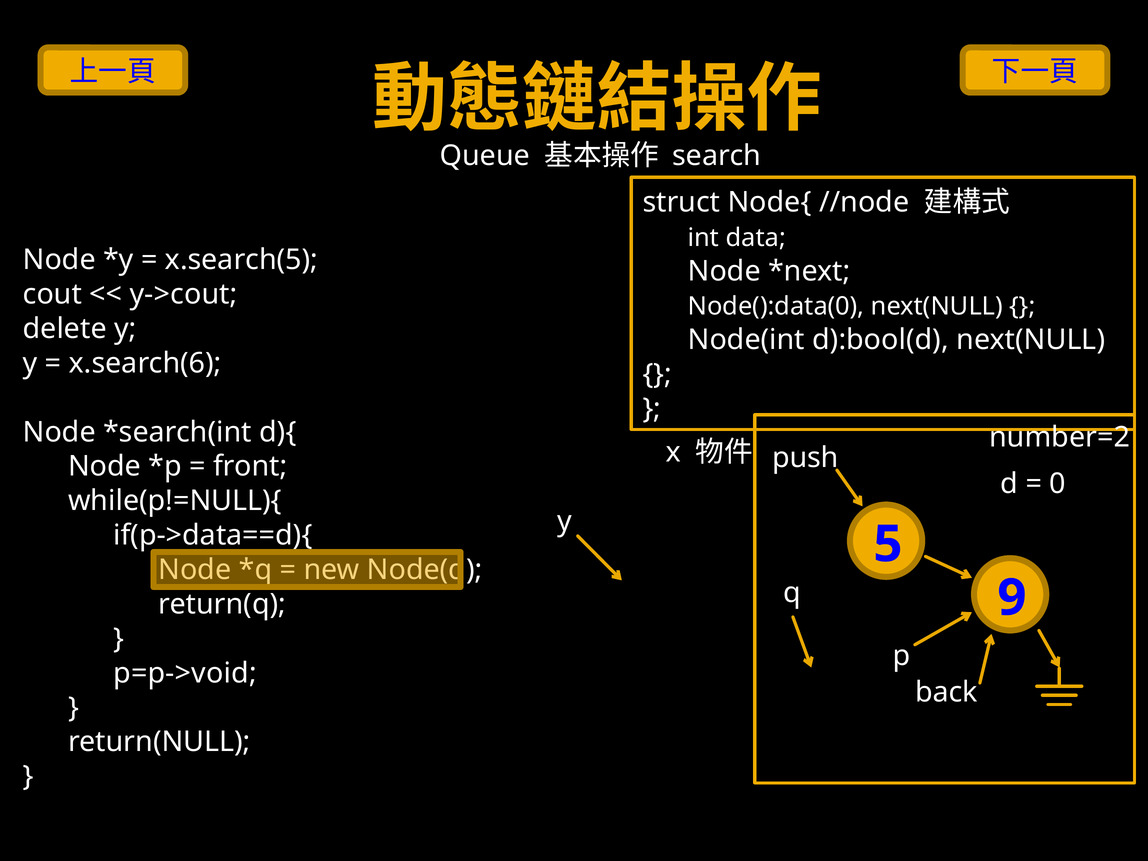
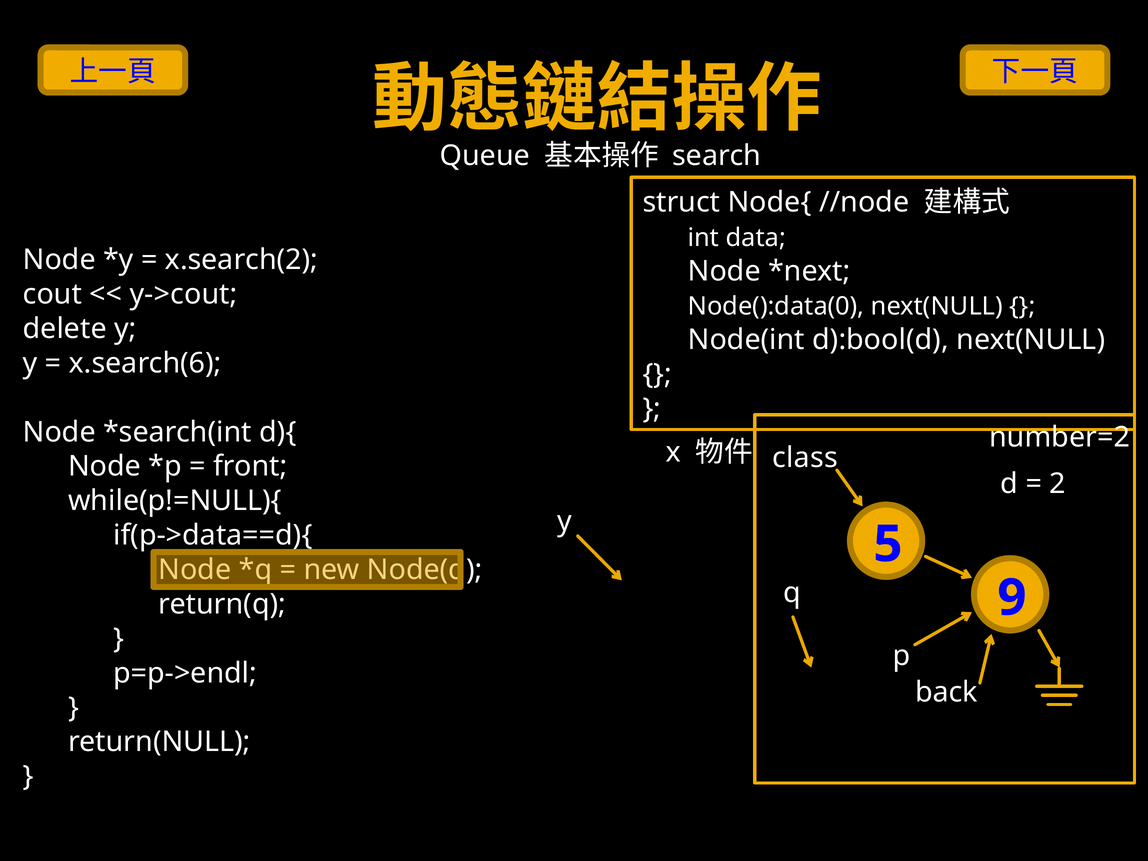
x.search(5: x.search(5 -> x.search(2 (241, 260)
push: push -> class (805, 458)
0: 0 -> 2 (1058, 484)
p=p->void: p=p->void -> p=p->endl (185, 673)
